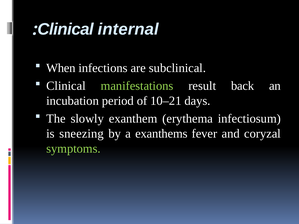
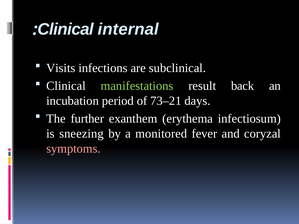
When: When -> Visits (61, 68)
10–21: 10–21 -> 73–21 (166, 101)
slowly: slowly -> further (87, 119)
exanthems: exanthems -> monitored (161, 134)
symptoms colour: light green -> pink (73, 149)
